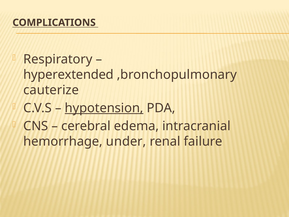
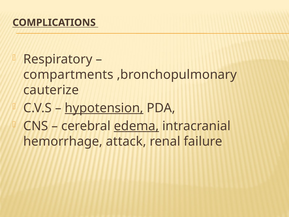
hyperextended: hyperextended -> compartments (68, 75)
edema underline: none -> present (136, 126)
under: under -> attack (126, 141)
